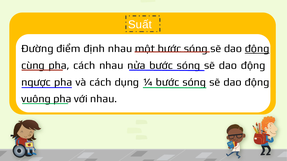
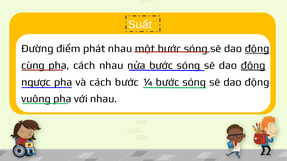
định: định -> phát (94, 49)
động underline: none -> present (253, 66)
cách dụng: dụng -> bước (127, 82)
